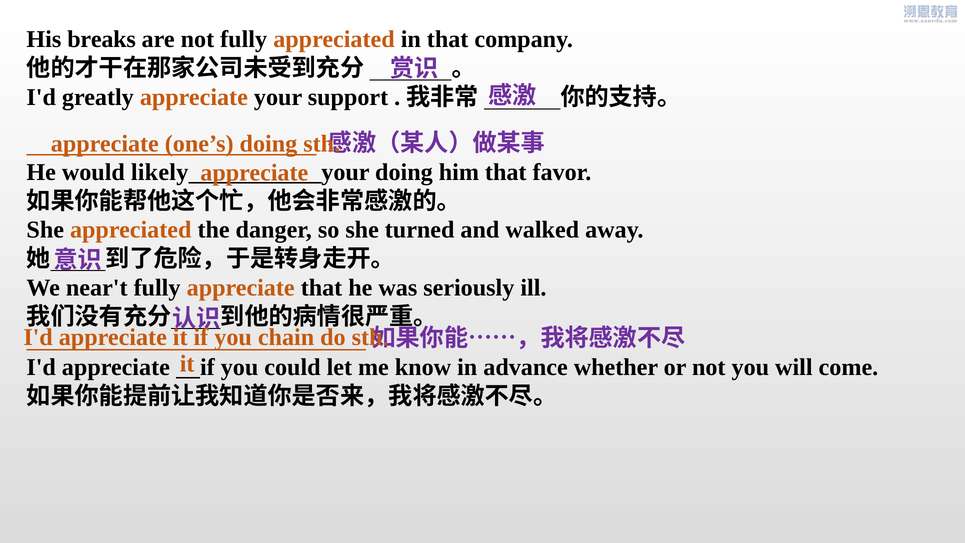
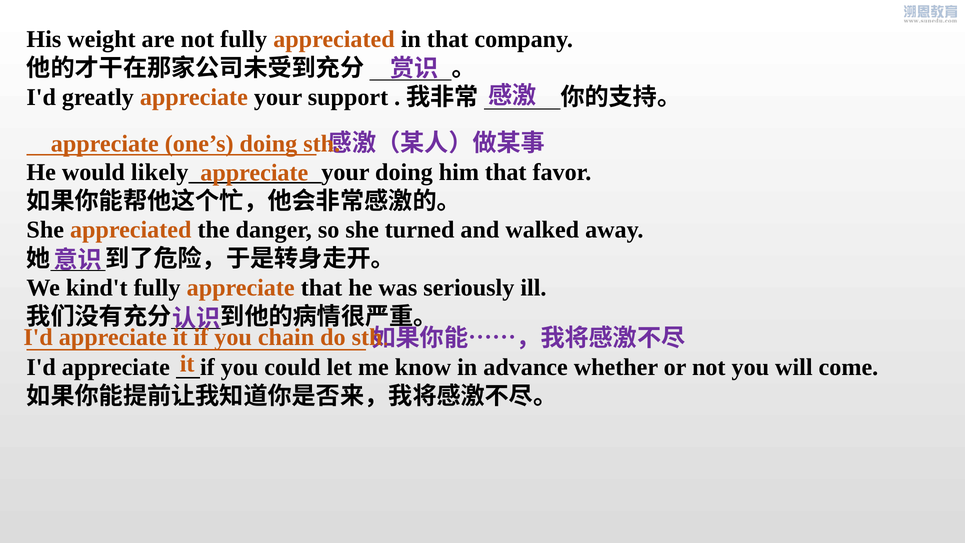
breaks: breaks -> weight (101, 39)
near't: near't -> kind't (97, 288)
